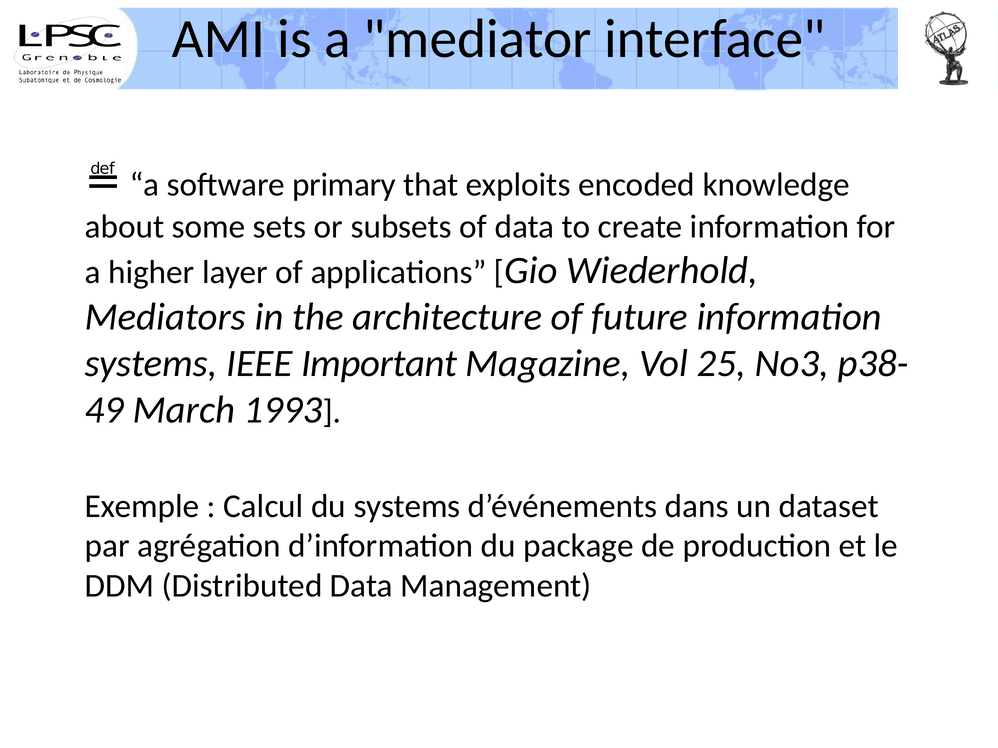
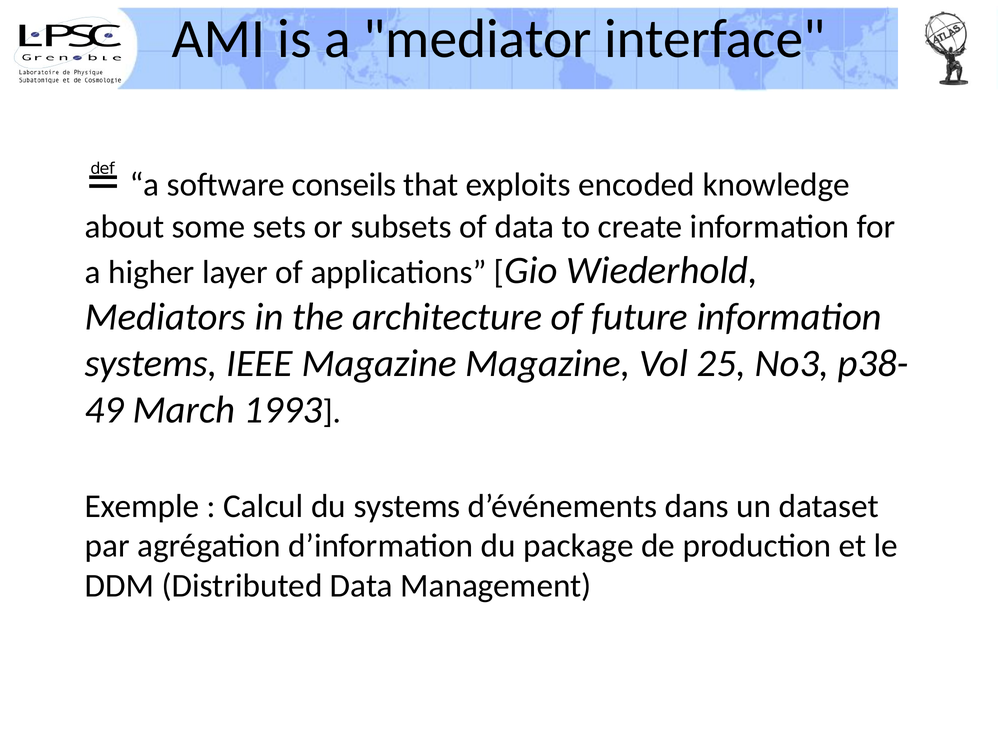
primary: primary -> conseils (344, 185)
IEEE Important: Important -> Magazine (379, 364)
